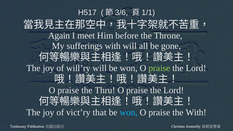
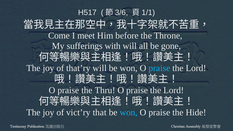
Again: Again -> Come (59, 36)
will’ry: will’ry -> that’ry (78, 68)
praise colour: light green -> light blue (159, 68)
the With: With -> Hide (196, 112)
